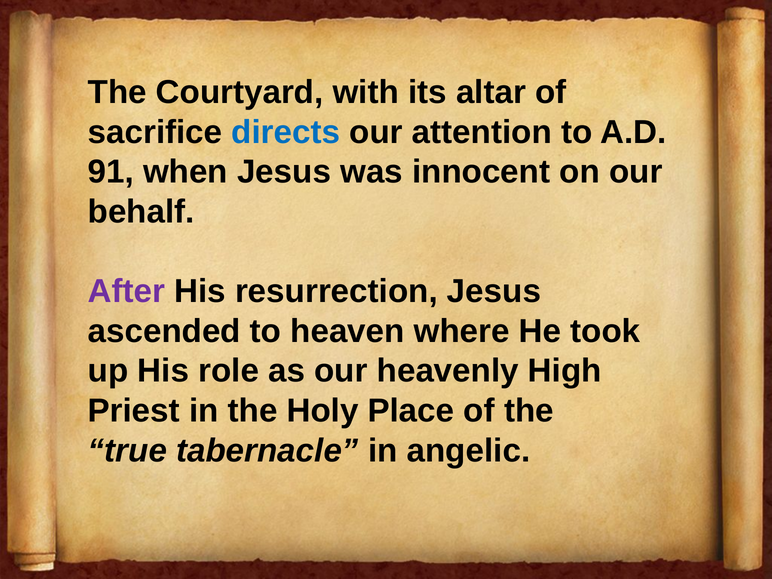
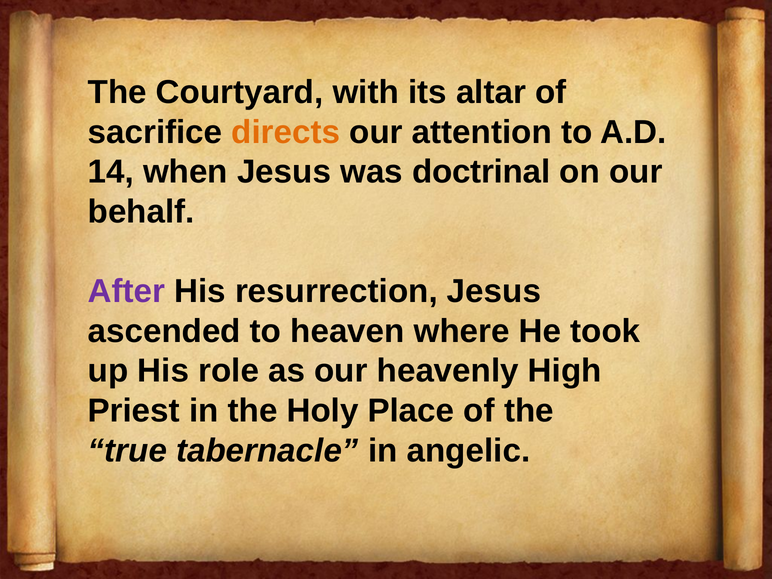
directs colour: blue -> orange (286, 132)
91: 91 -> 14 (111, 172)
innocent: innocent -> doctrinal (481, 172)
